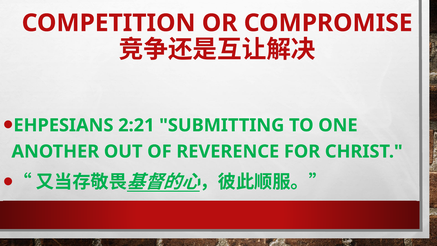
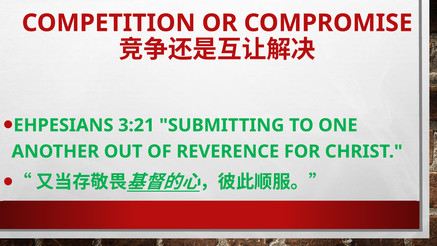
2:21: 2:21 -> 3:21 (136, 125)
